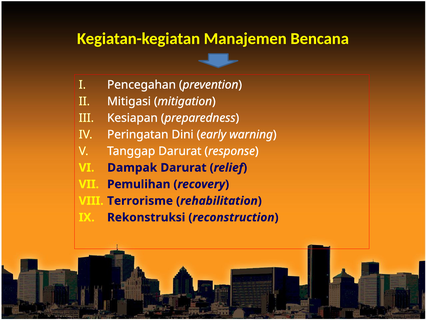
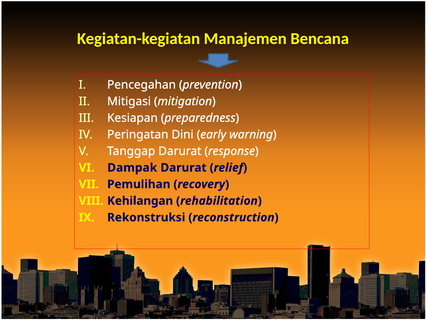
Terrorisme: Terrorisme -> Kehilangan (140, 201)
